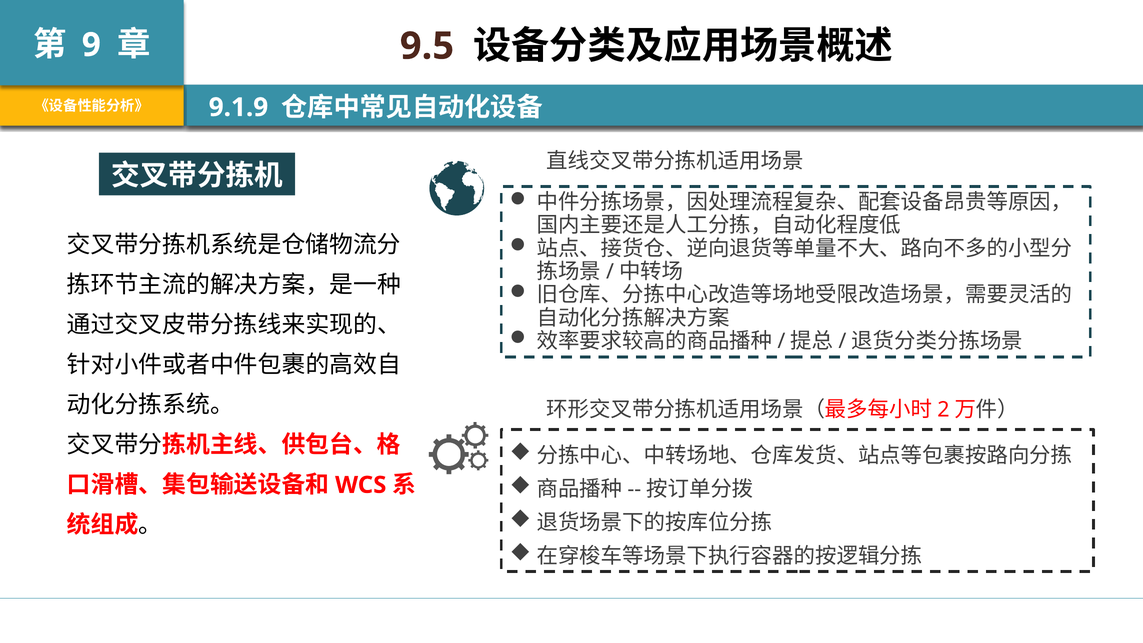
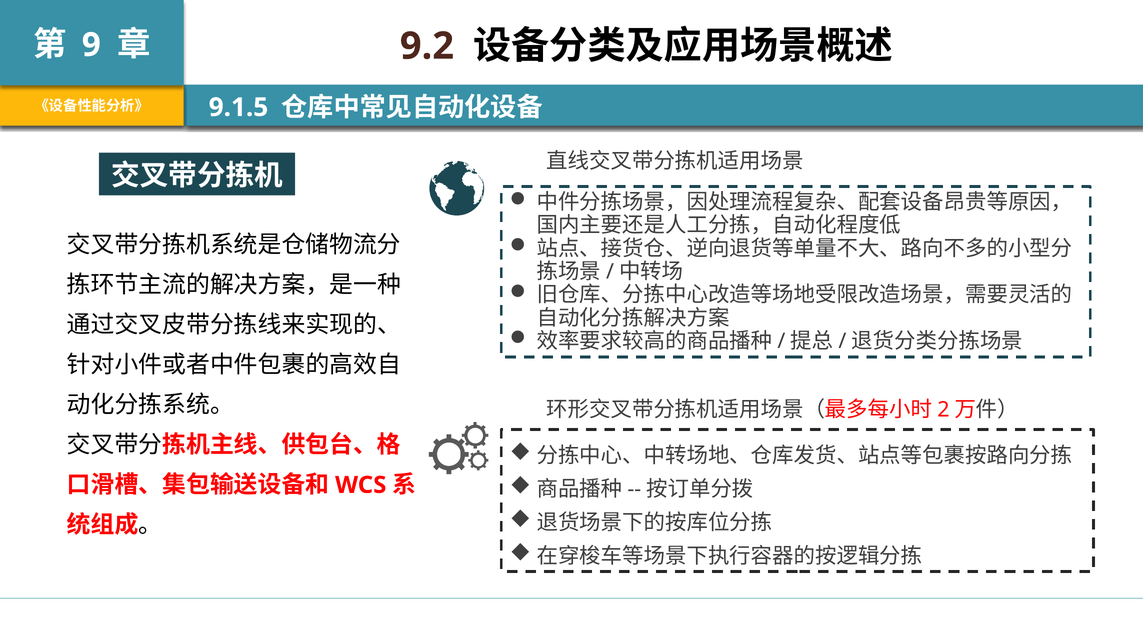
9.5: 9.5 -> 9.2 (427, 46)
9.1.9: 9.1.9 -> 9.1.5 (238, 107)
